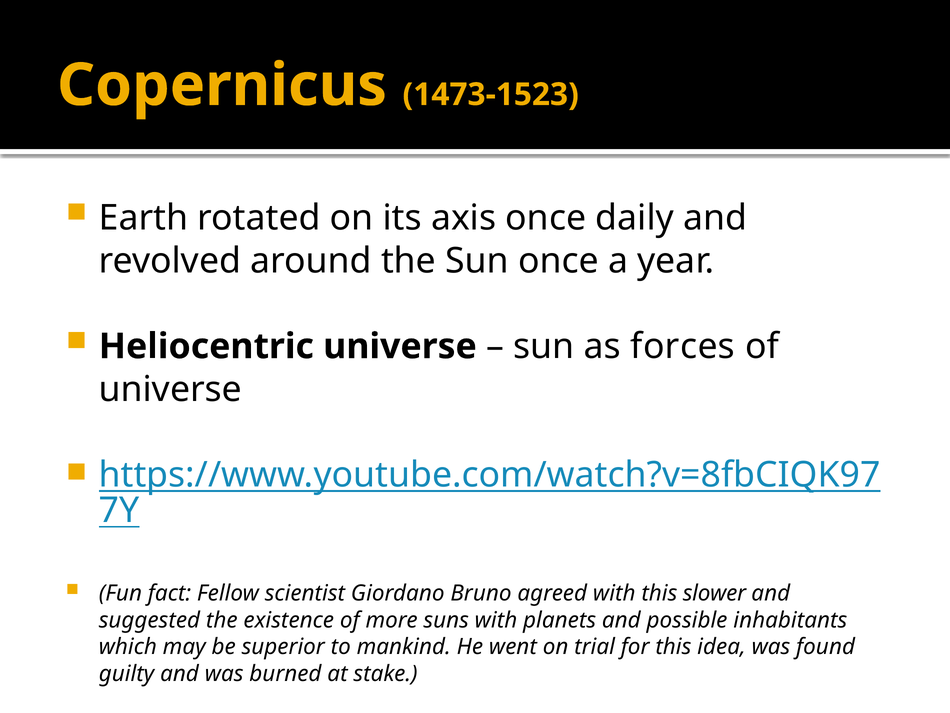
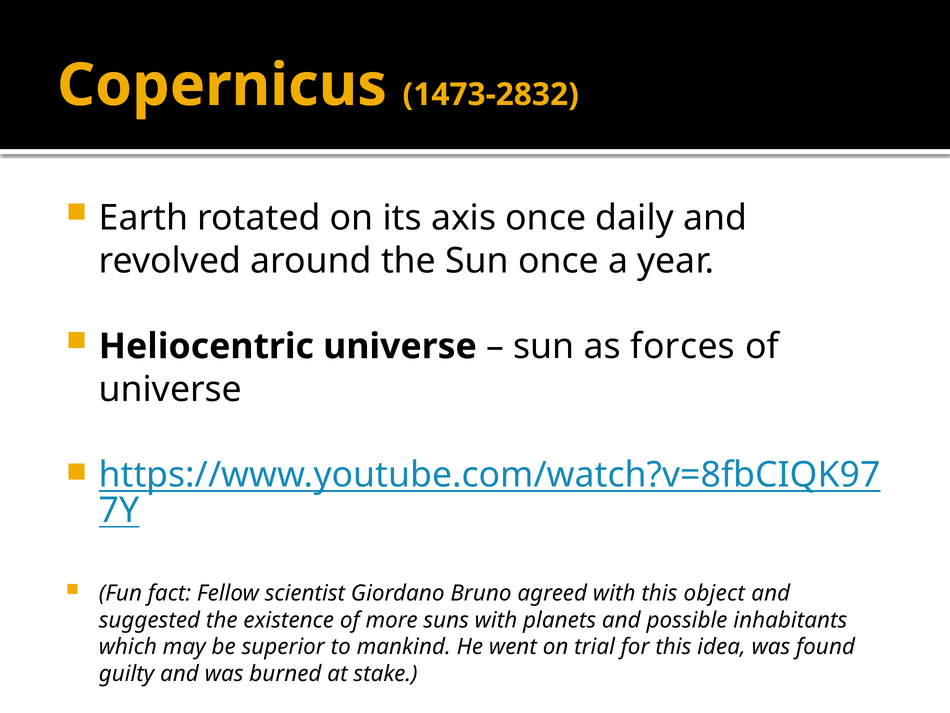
1473-1523: 1473-1523 -> 1473-2832 (491, 94)
slower: slower -> object (714, 593)
